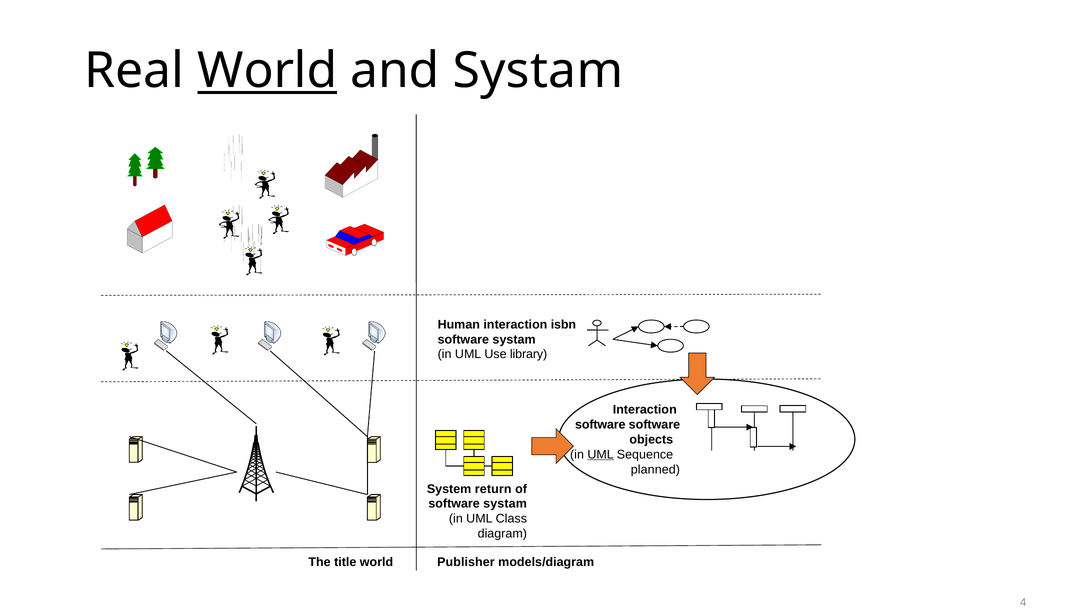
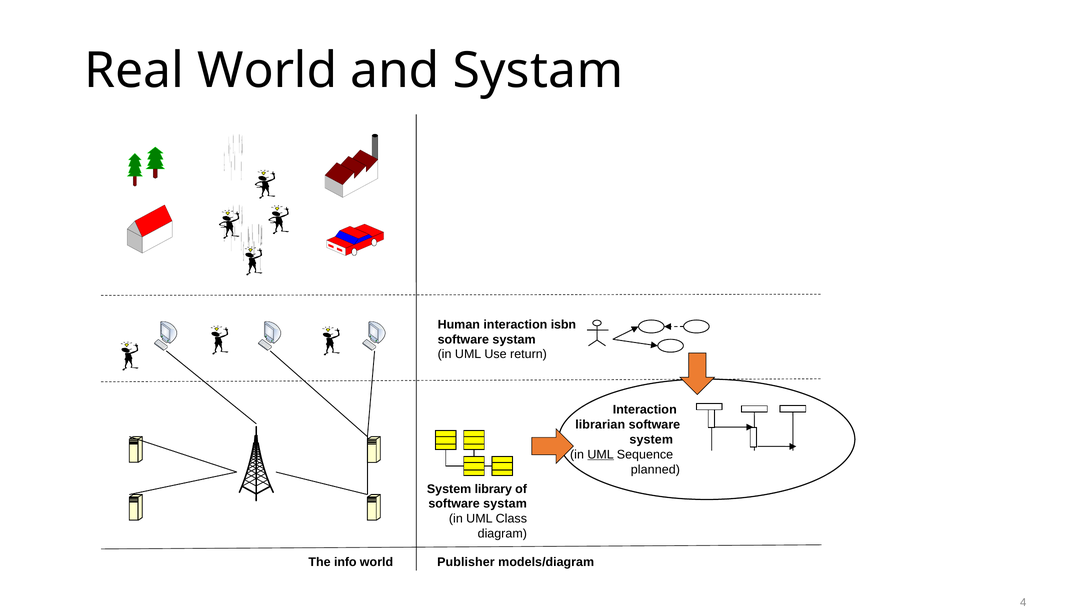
World underline: present -> none (267, 71)
library: library -> return (529, 355)
software: software -> librarian (600, 425)
objects: objects -> system (651, 440)
return: return -> library (493, 489)
title: title -> info (345, 563)
